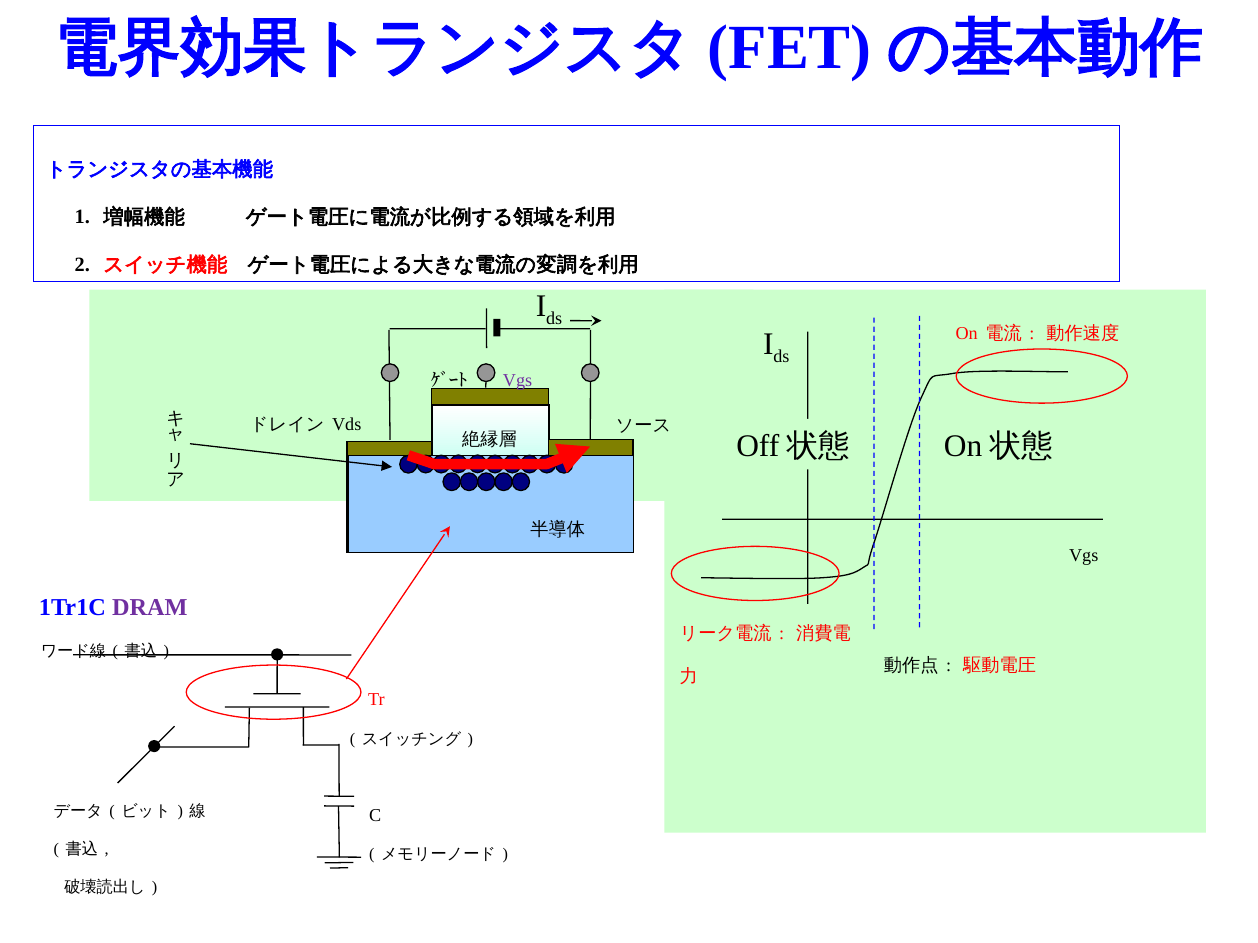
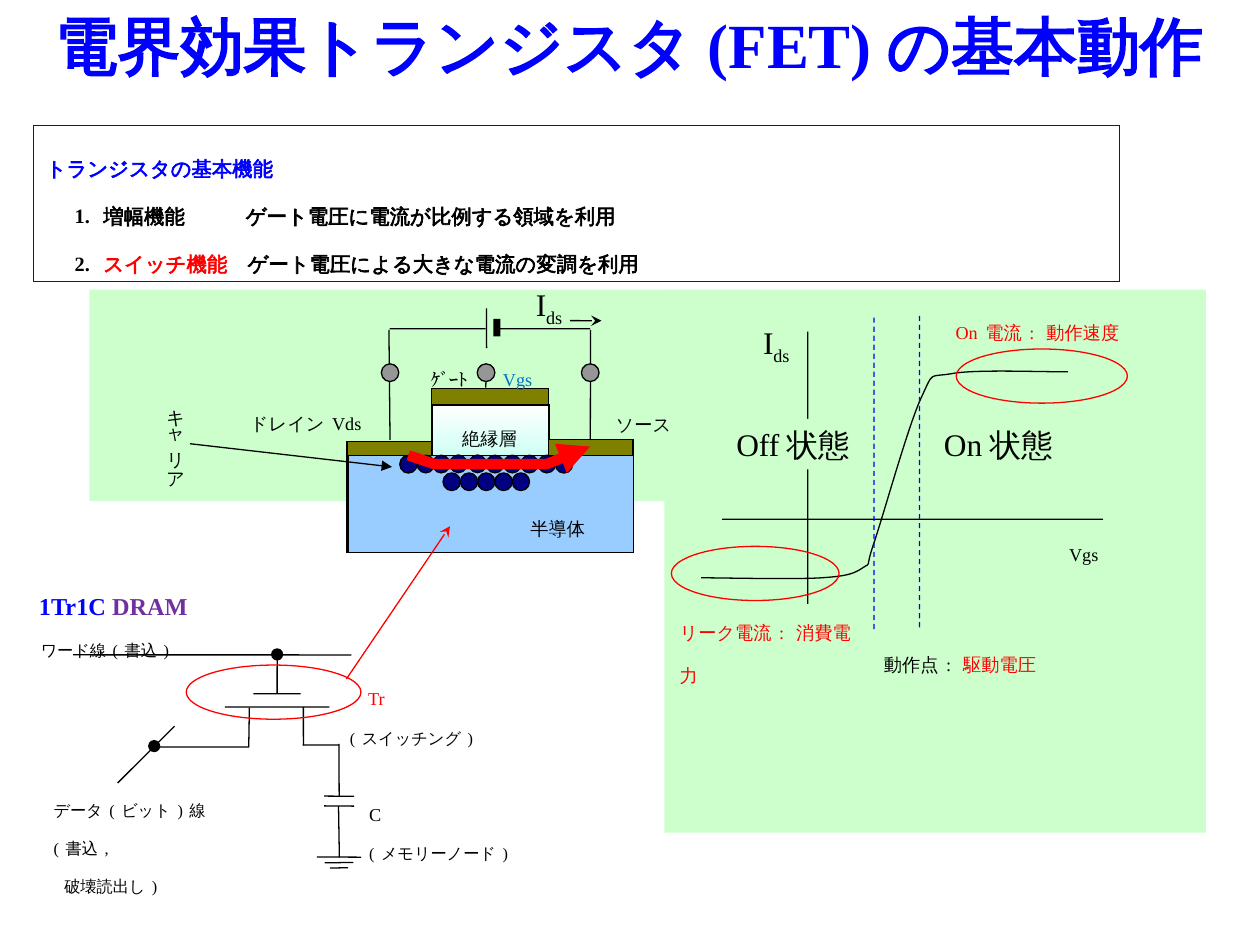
Vgs colour: purple -> blue (518, 380)
